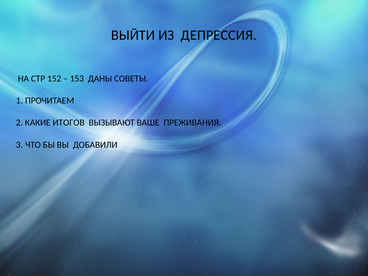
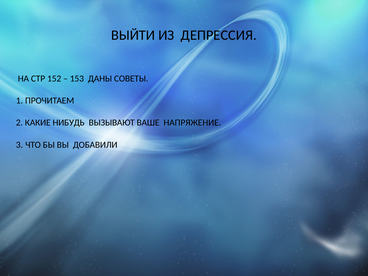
ИТОГОВ: ИТОГОВ -> НИБУДЬ (69, 123)
ПРЕЖИВАНИЯ: ПРЕЖИВАНИЯ -> НАПРЯЖЕНИЕ (192, 123)
